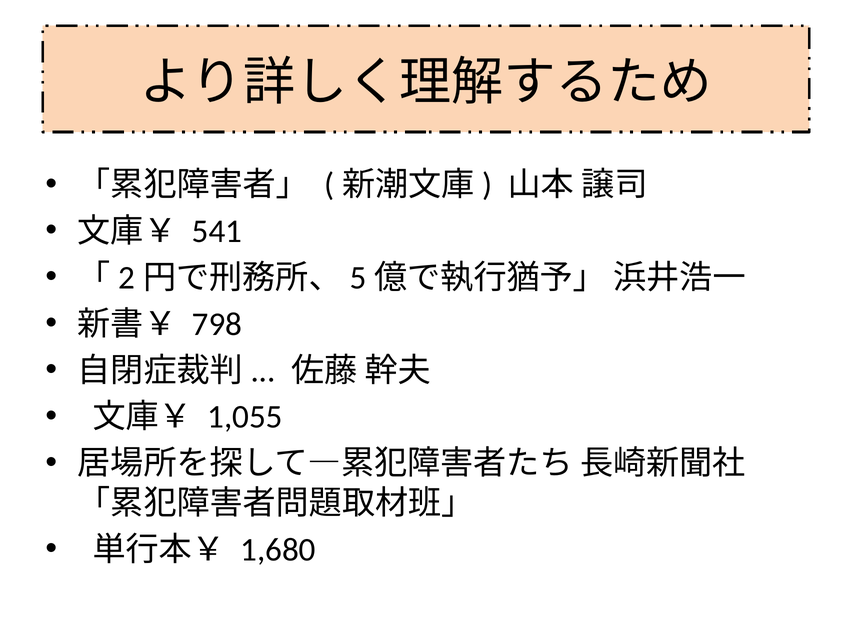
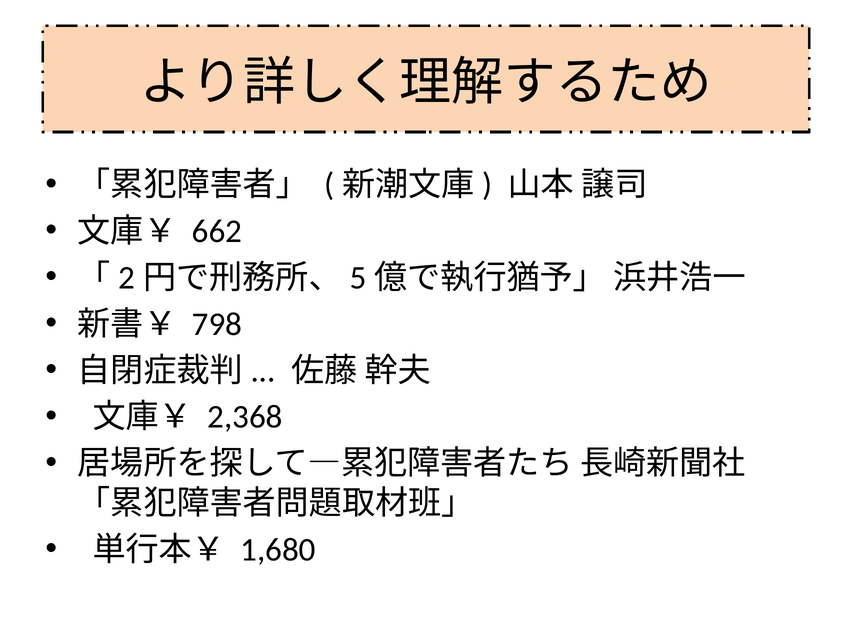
541: 541 -> 662 (217, 231)
1,055: 1,055 -> 2,368 (245, 417)
